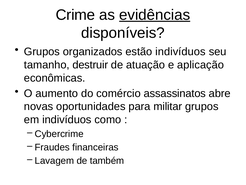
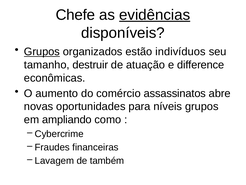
Crime: Crime -> Chefe (75, 15)
Grupos underline: none -> present (42, 52)
aplicação: aplicação -> difference (201, 65)
militar: militar -> níveis (168, 106)
em indivíduos: indivíduos -> ampliando (67, 119)
